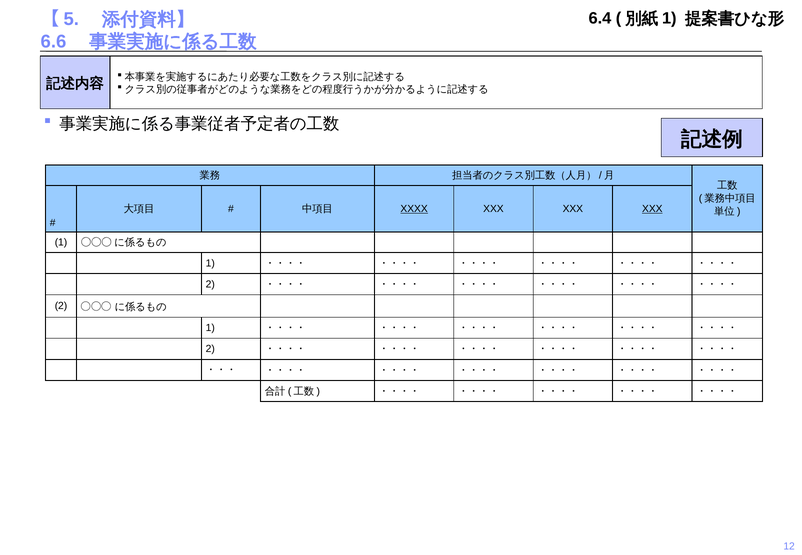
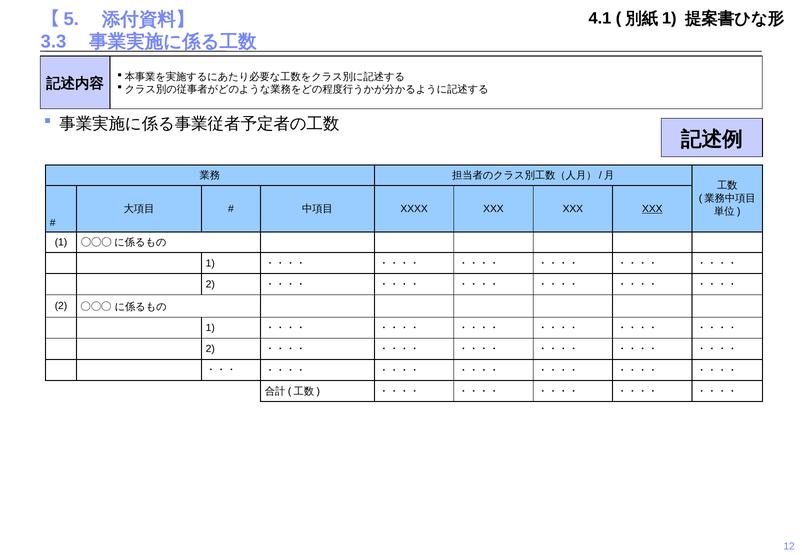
6.4: 6.4 -> 4.1 (600, 18)
6.6: 6.6 -> 3.3 (53, 41)
XXXX underline: present -> none (414, 209)
